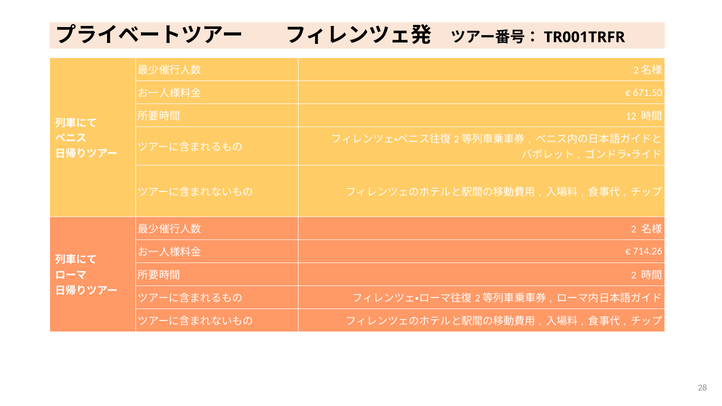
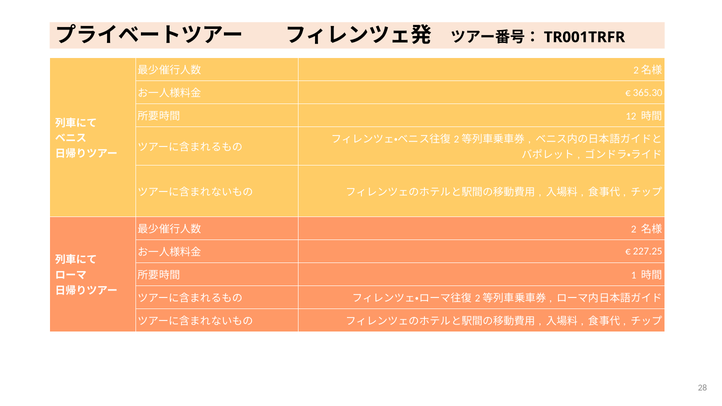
671.50: 671.50 -> 365.30 (648, 93)
714.26: 714.26 -> 227.25 (648, 251)
2: 2 -> 1 (634, 275)
